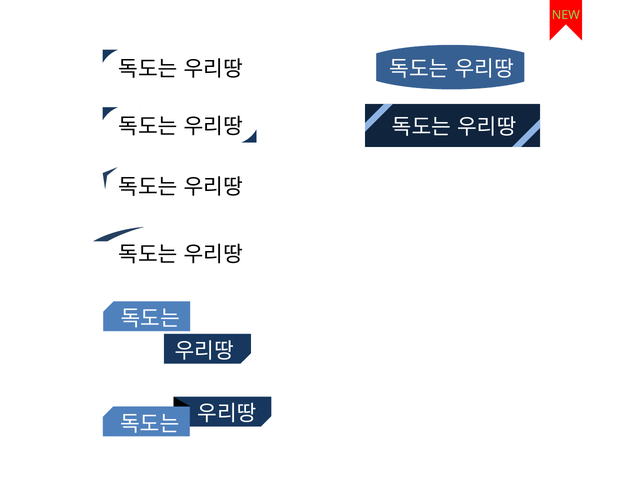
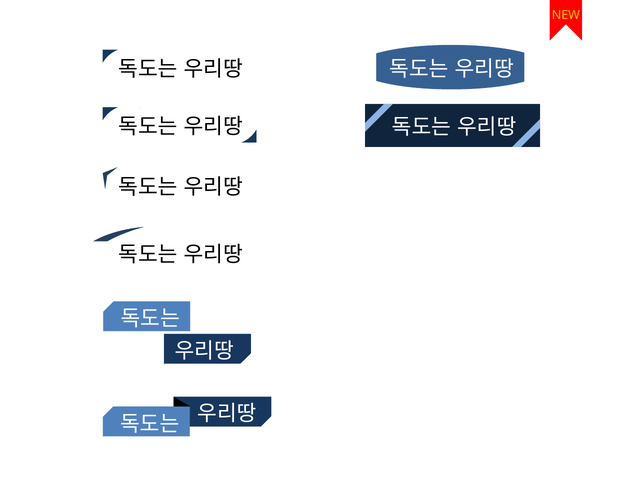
NEW colour: light green -> yellow (566, 15)
